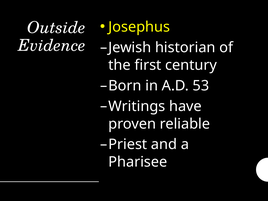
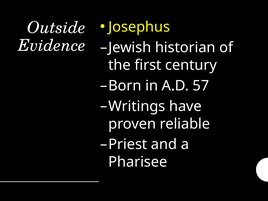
53: 53 -> 57 (201, 86)
